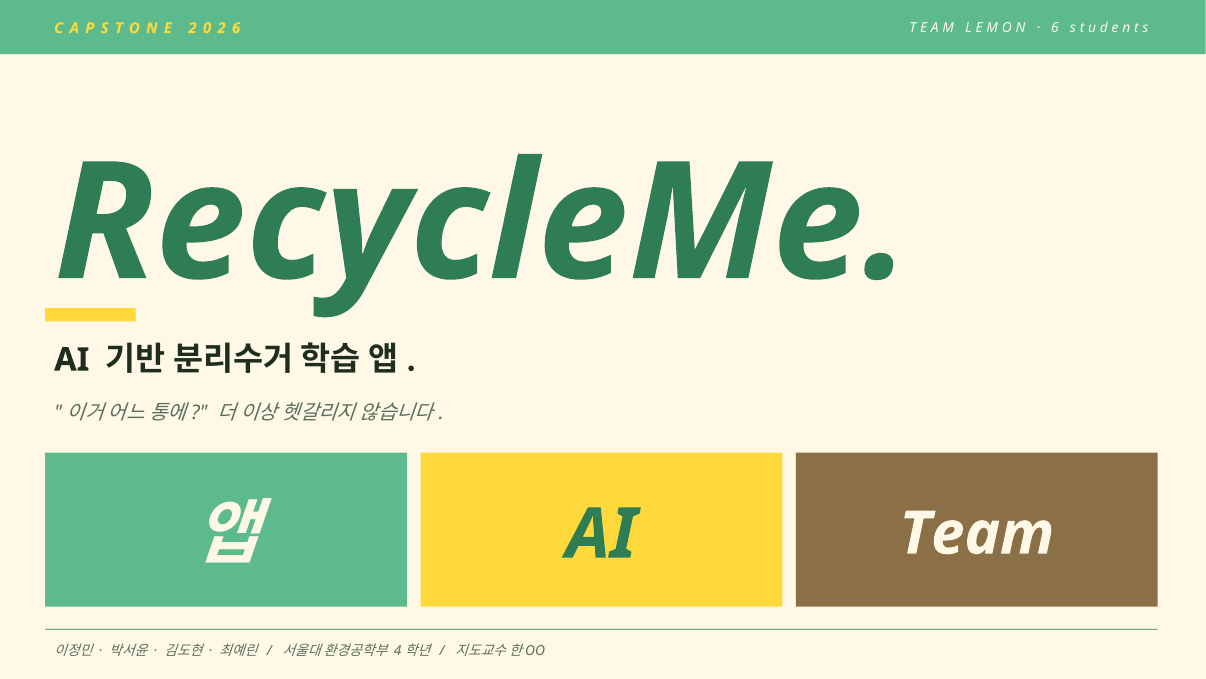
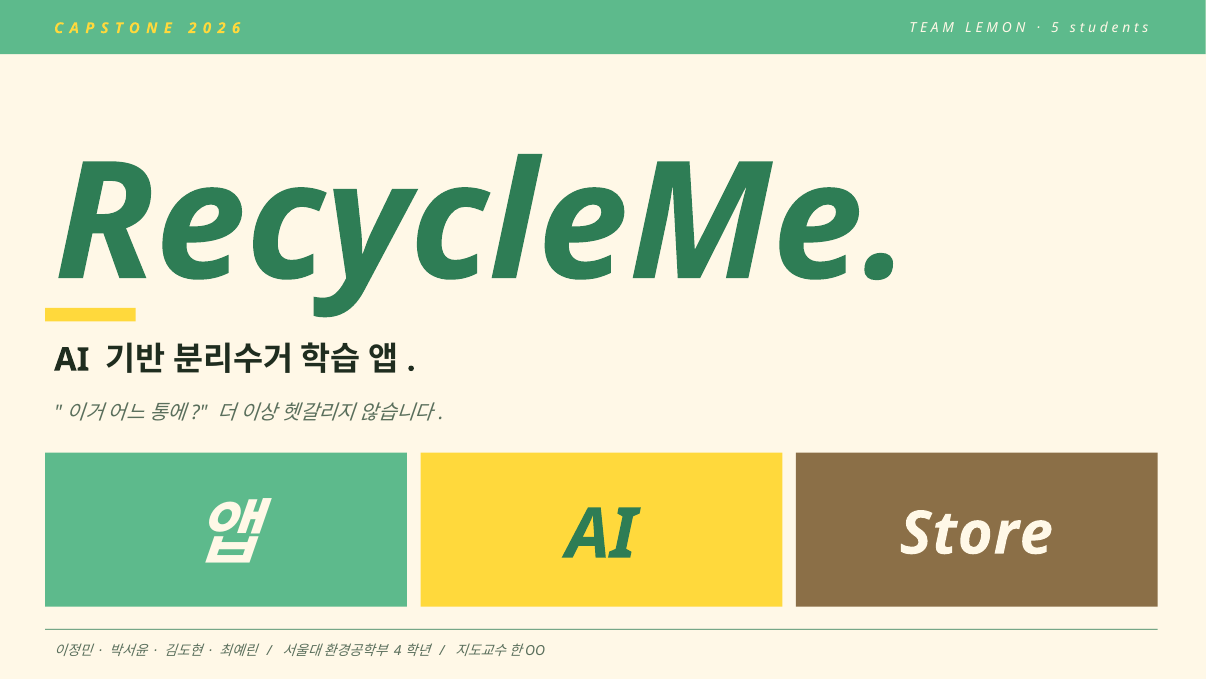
6: 6 -> 5 (1055, 28)
Team: Team -> Store (976, 533)
